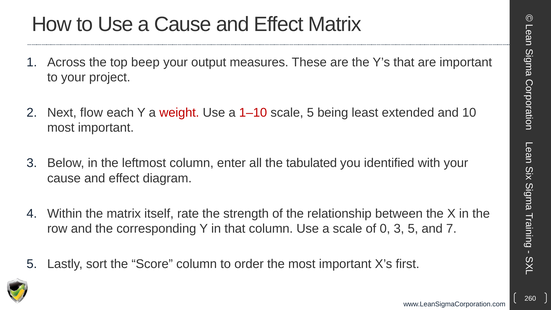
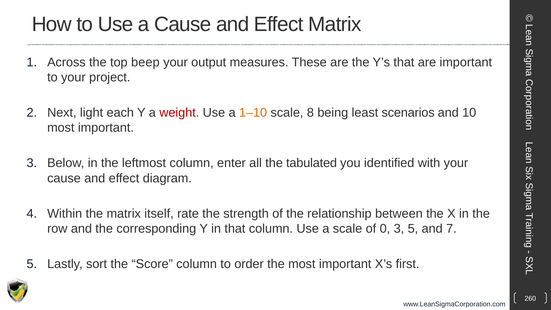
flow: flow -> light (92, 113)
1–10 colour: red -> orange (253, 113)
scale 5: 5 -> 8 (310, 113)
extended: extended -> scenarios (408, 113)
